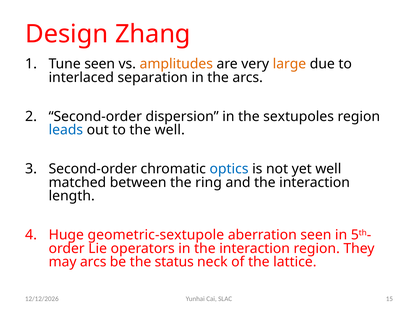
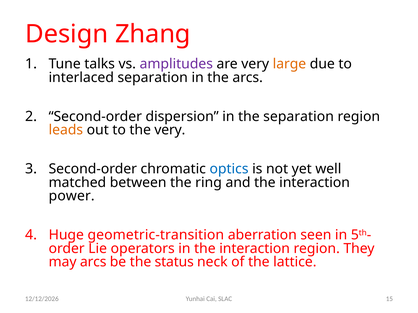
Tune seen: seen -> talks (100, 64)
amplitudes colour: orange -> purple (176, 64)
the sextupoles: sextupoles -> separation (299, 117)
leads colour: blue -> orange (66, 130)
the well: well -> very (170, 130)
length: length -> power (72, 196)
geometric-sextupole: geometric-sextupole -> geometric-transition (156, 235)
